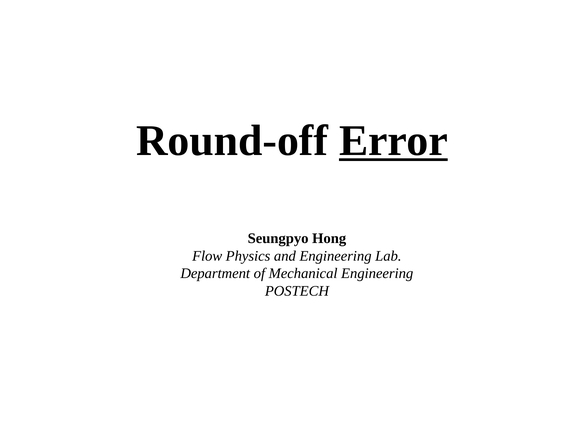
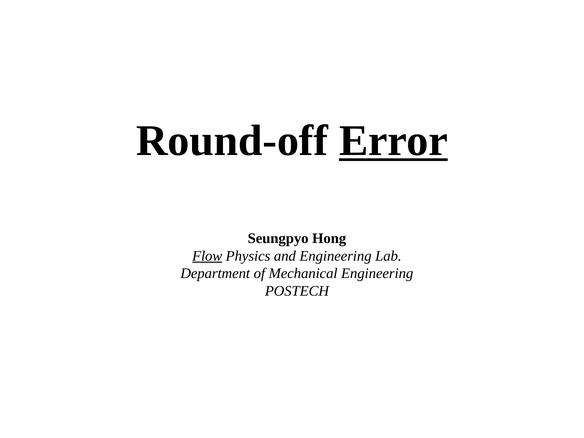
Flow underline: none -> present (207, 256)
